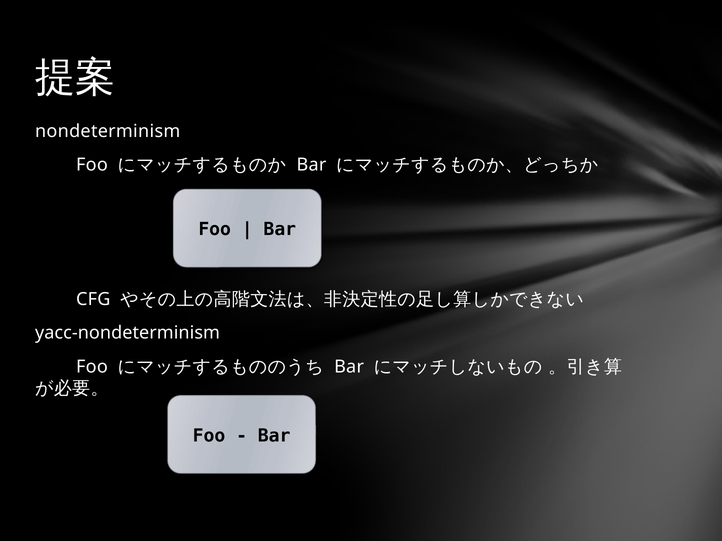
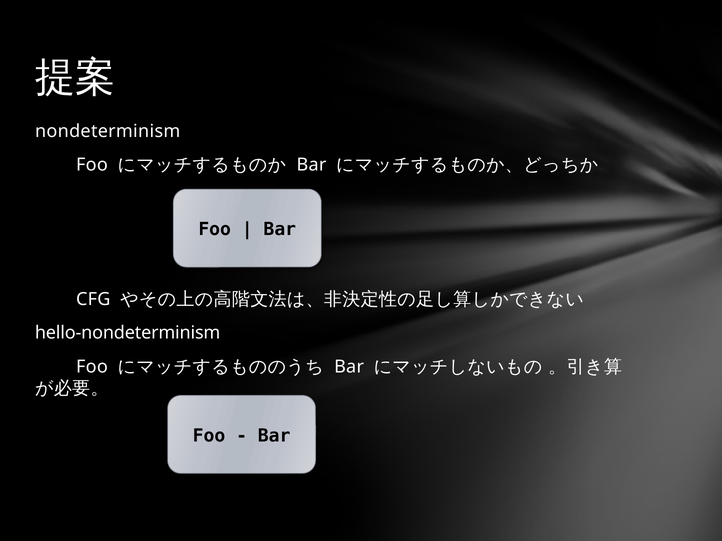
yacc-nondeterminism: yacc-nondeterminism -> hello-nondeterminism (128, 333)
